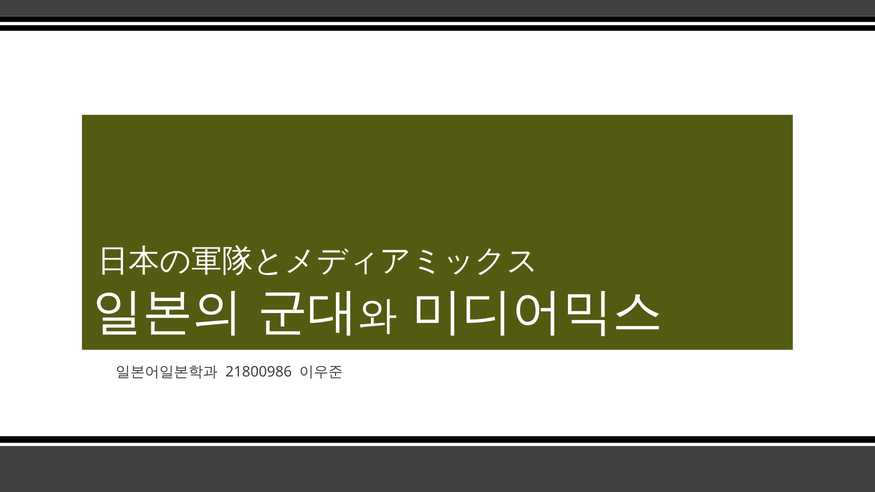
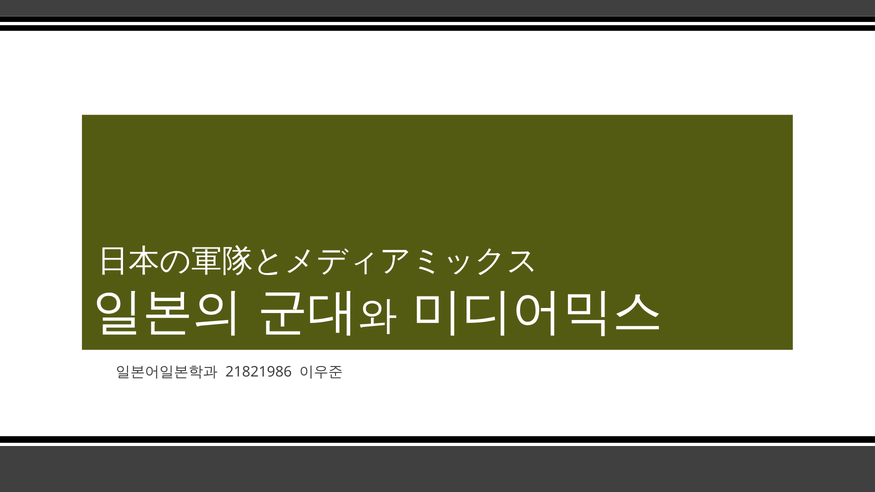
21800986: 21800986 -> 21821986 (259, 372)
